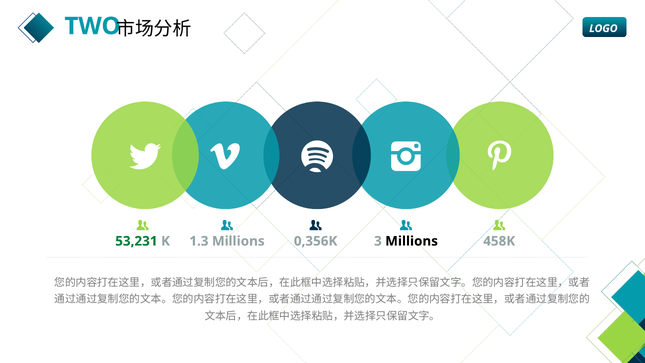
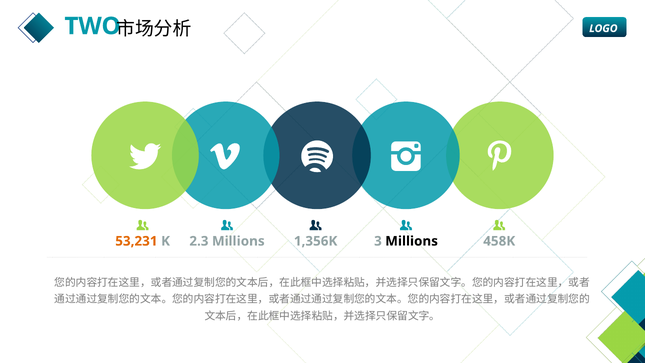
53,231 colour: green -> orange (136, 241)
1.3: 1.3 -> 2.3 (199, 241)
0,356K: 0,356K -> 1,356K (316, 241)
